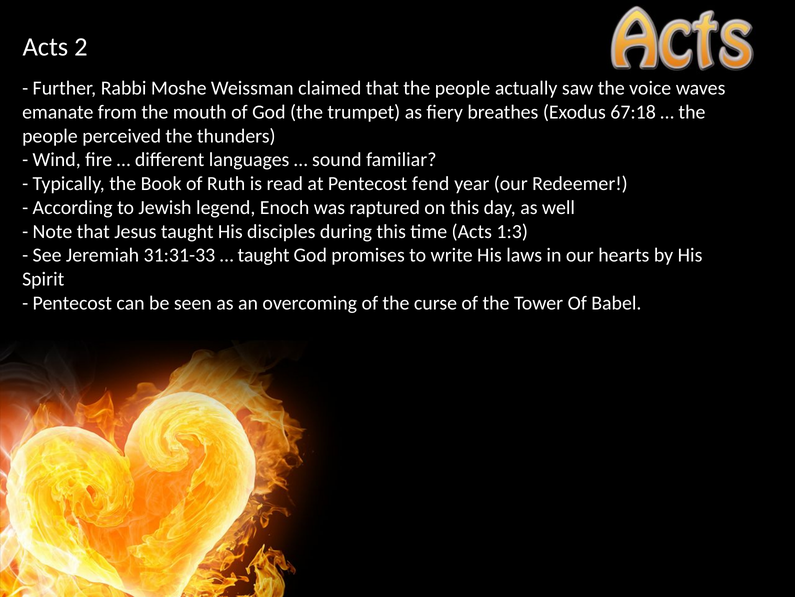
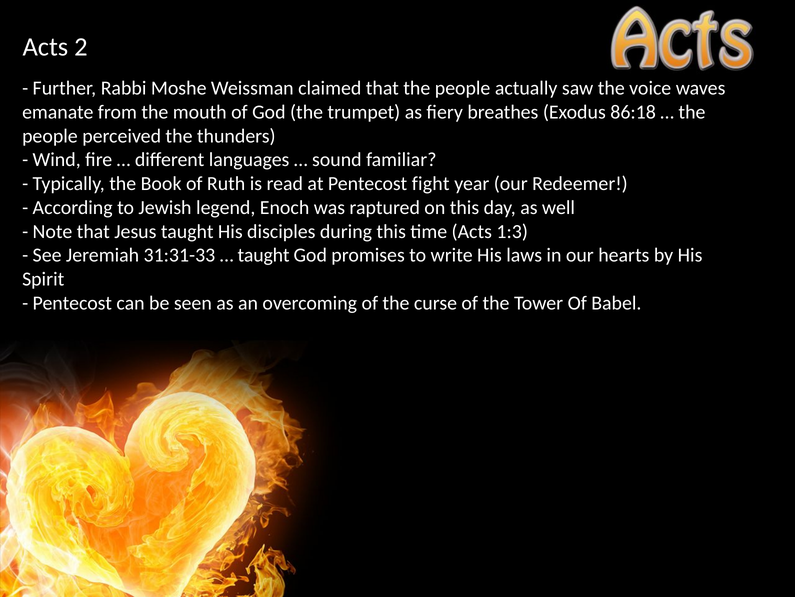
67:18: 67:18 -> 86:18 (633, 112)
fend: fend -> fight (431, 184)
